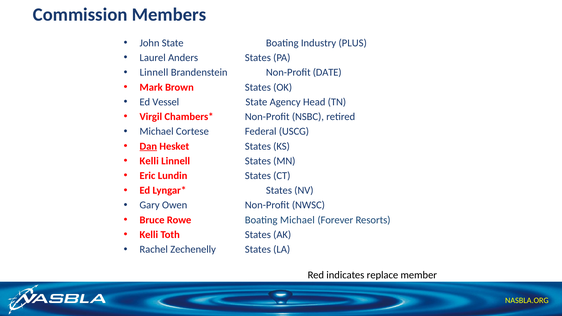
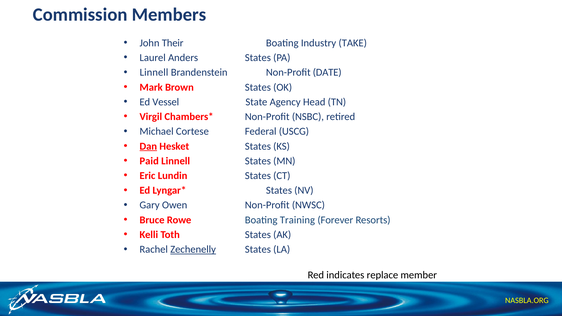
John State: State -> Their (173, 43)
PLUS: PLUS -> TAKE (353, 43)
Kelli: Kelli -> Paid (149, 161)
Boating Michael: Michael -> Training (297, 220)
Zechenelly underline: none -> present (193, 250)
